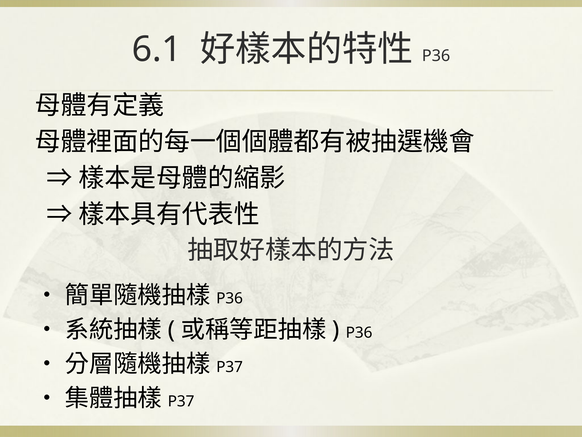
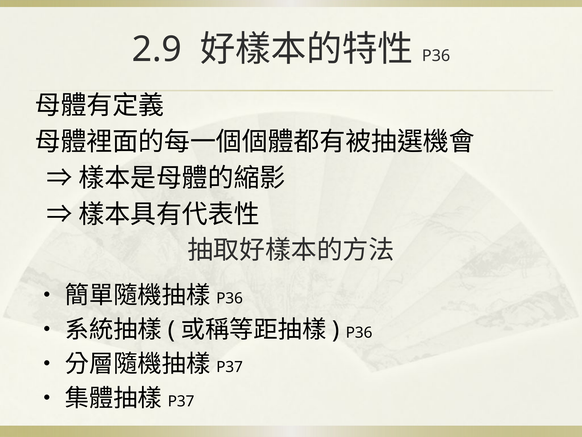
6.1: 6.1 -> 2.9 (157, 49)
